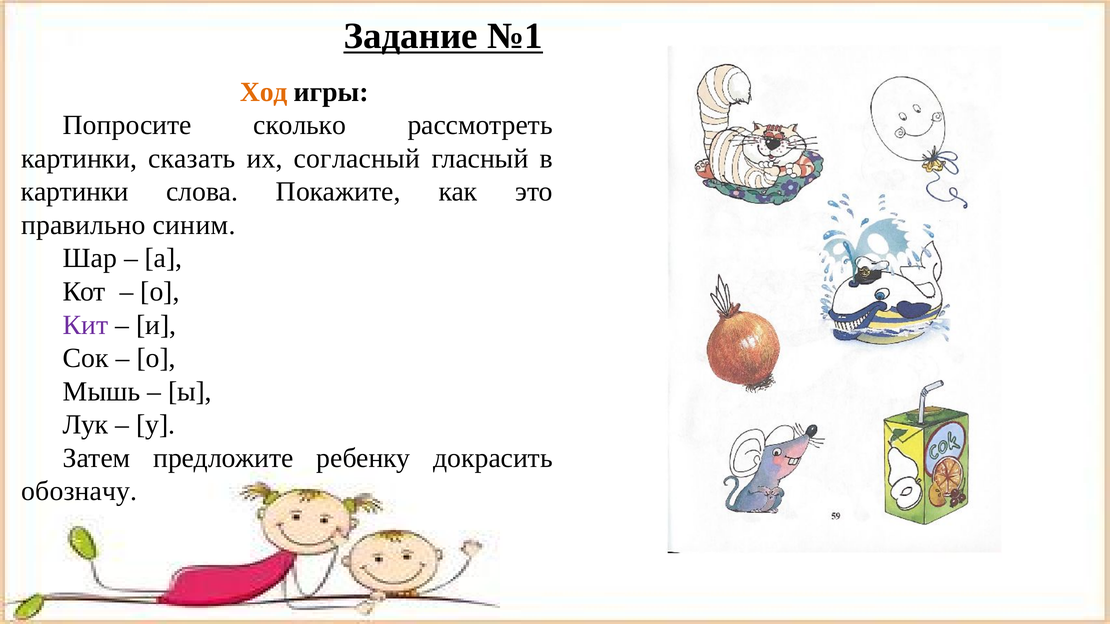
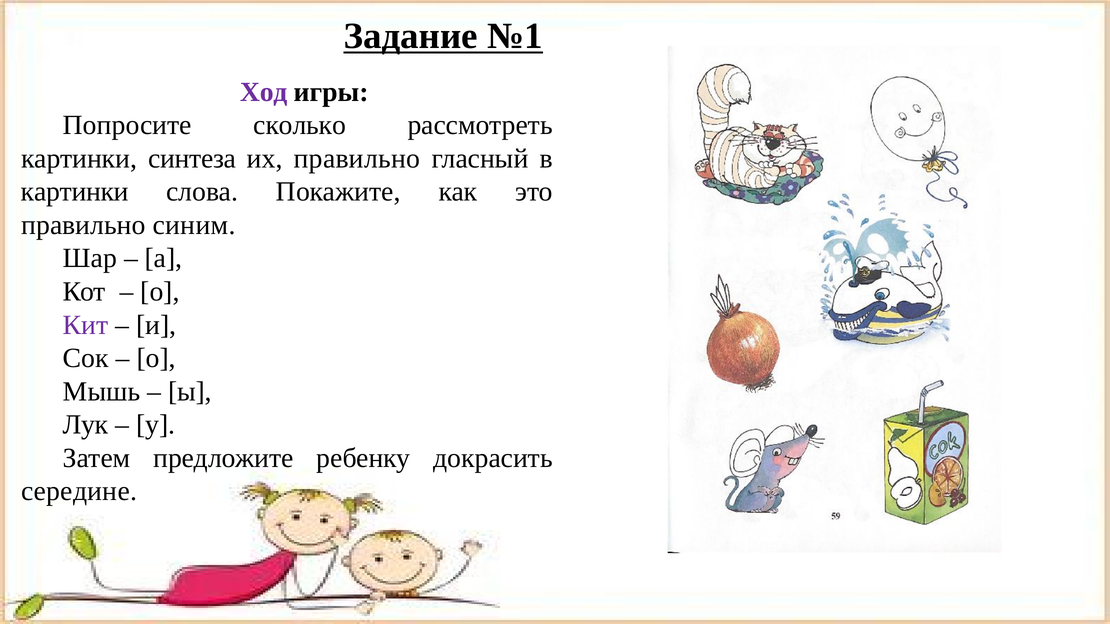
Ход colour: orange -> purple (264, 92)
сказать: сказать -> синтеза (192, 159)
их согласный: согласный -> правильно (357, 159)
обозначу: обозначу -> середине (79, 492)
